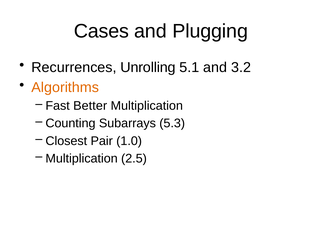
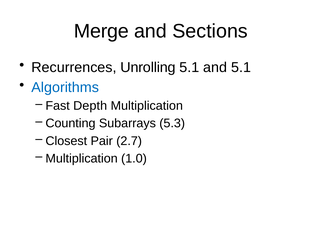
Cases: Cases -> Merge (101, 31)
Plugging: Plugging -> Sections (210, 31)
and 3.2: 3.2 -> 5.1 (241, 68)
Algorithms colour: orange -> blue (65, 88)
Better: Better -> Depth (90, 106)
1.0: 1.0 -> 2.7 (129, 141)
2.5: 2.5 -> 1.0 (134, 159)
